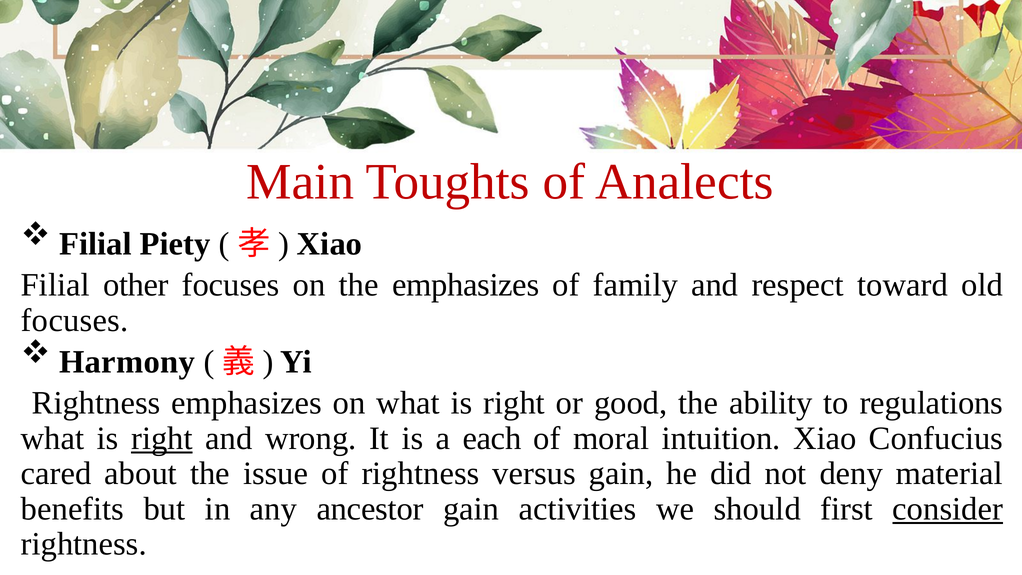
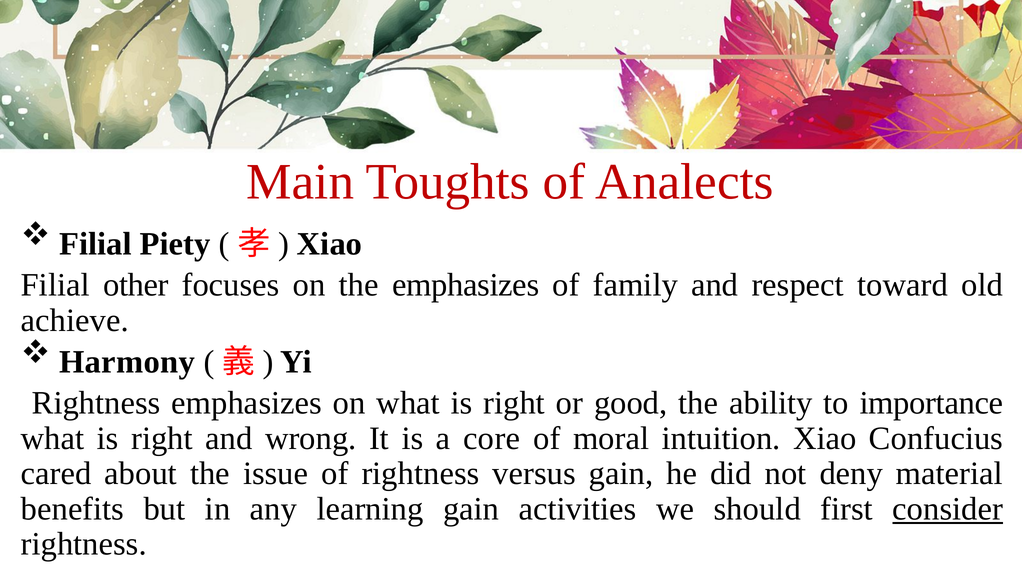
focuses: focuses -> achieve (75, 320)
regulations: regulations -> importance (931, 403)
right underline: present -> none (162, 438)
each: each -> core (492, 438)
ancestor: ancestor -> learning (370, 509)
